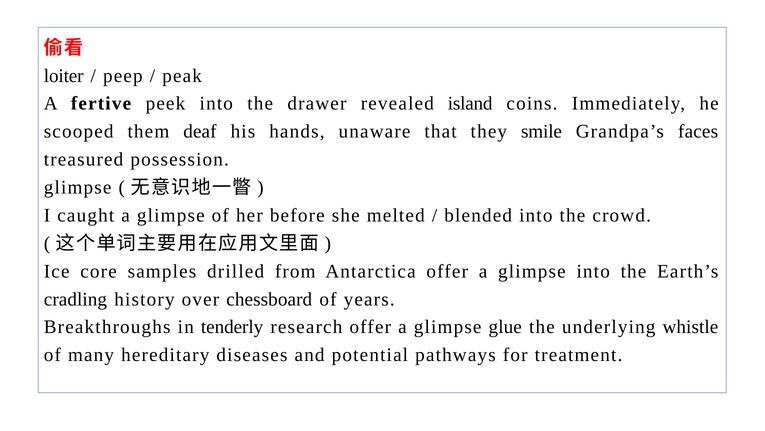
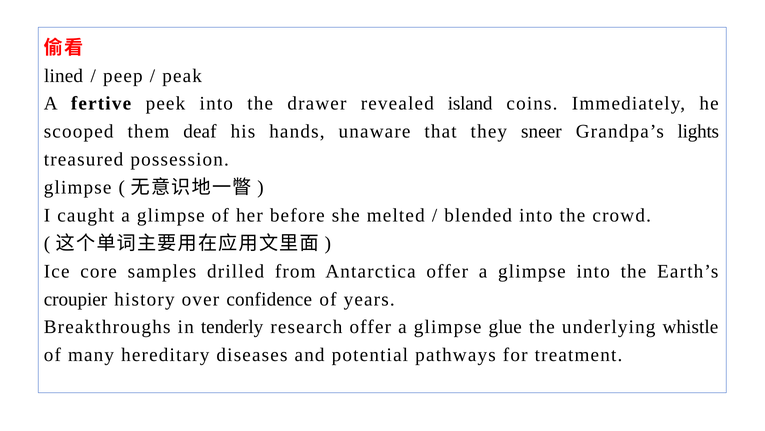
loiter: loiter -> lined (64, 76)
smile: smile -> sneer (541, 131)
faces: faces -> lights (698, 131)
cradling: cradling -> croupier (75, 299)
chessboard: chessboard -> confidence (269, 299)
